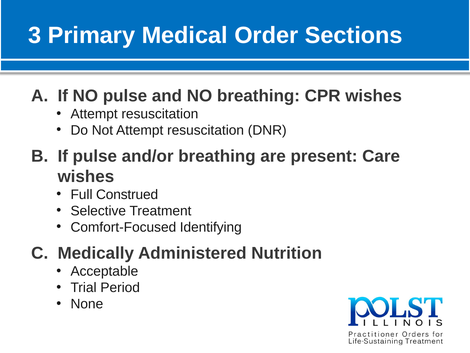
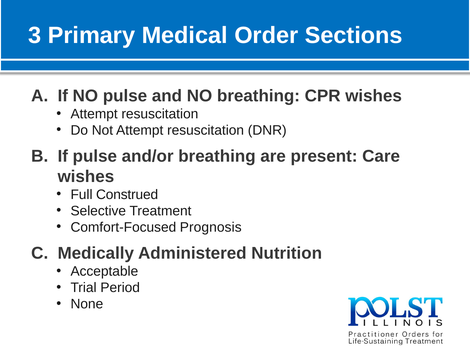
Identifying: Identifying -> Prognosis (211, 227)
